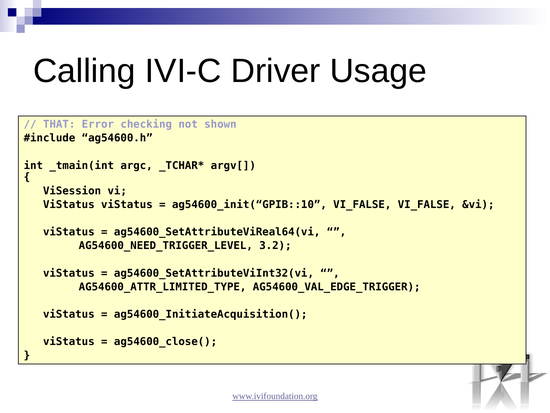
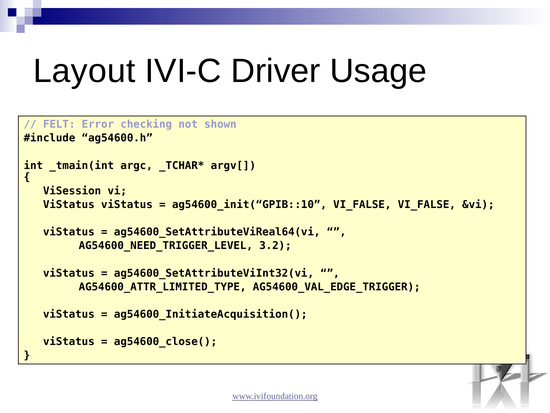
Calling: Calling -> Layout (84, 71)
THAT: THAT -> FELT (59, 124)
